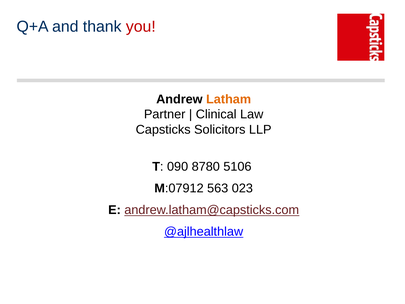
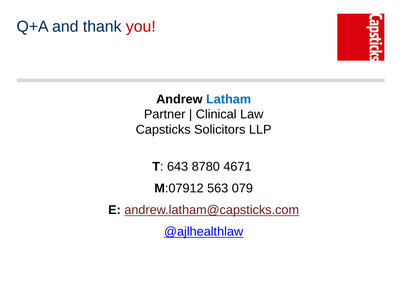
Latham colour: orange -> blue (229, 99)
090: 090 -> 643 (178, 166)
5106: 5106 -> 4671 (237, 166)
023: 023 -> 079 (242, 188)
